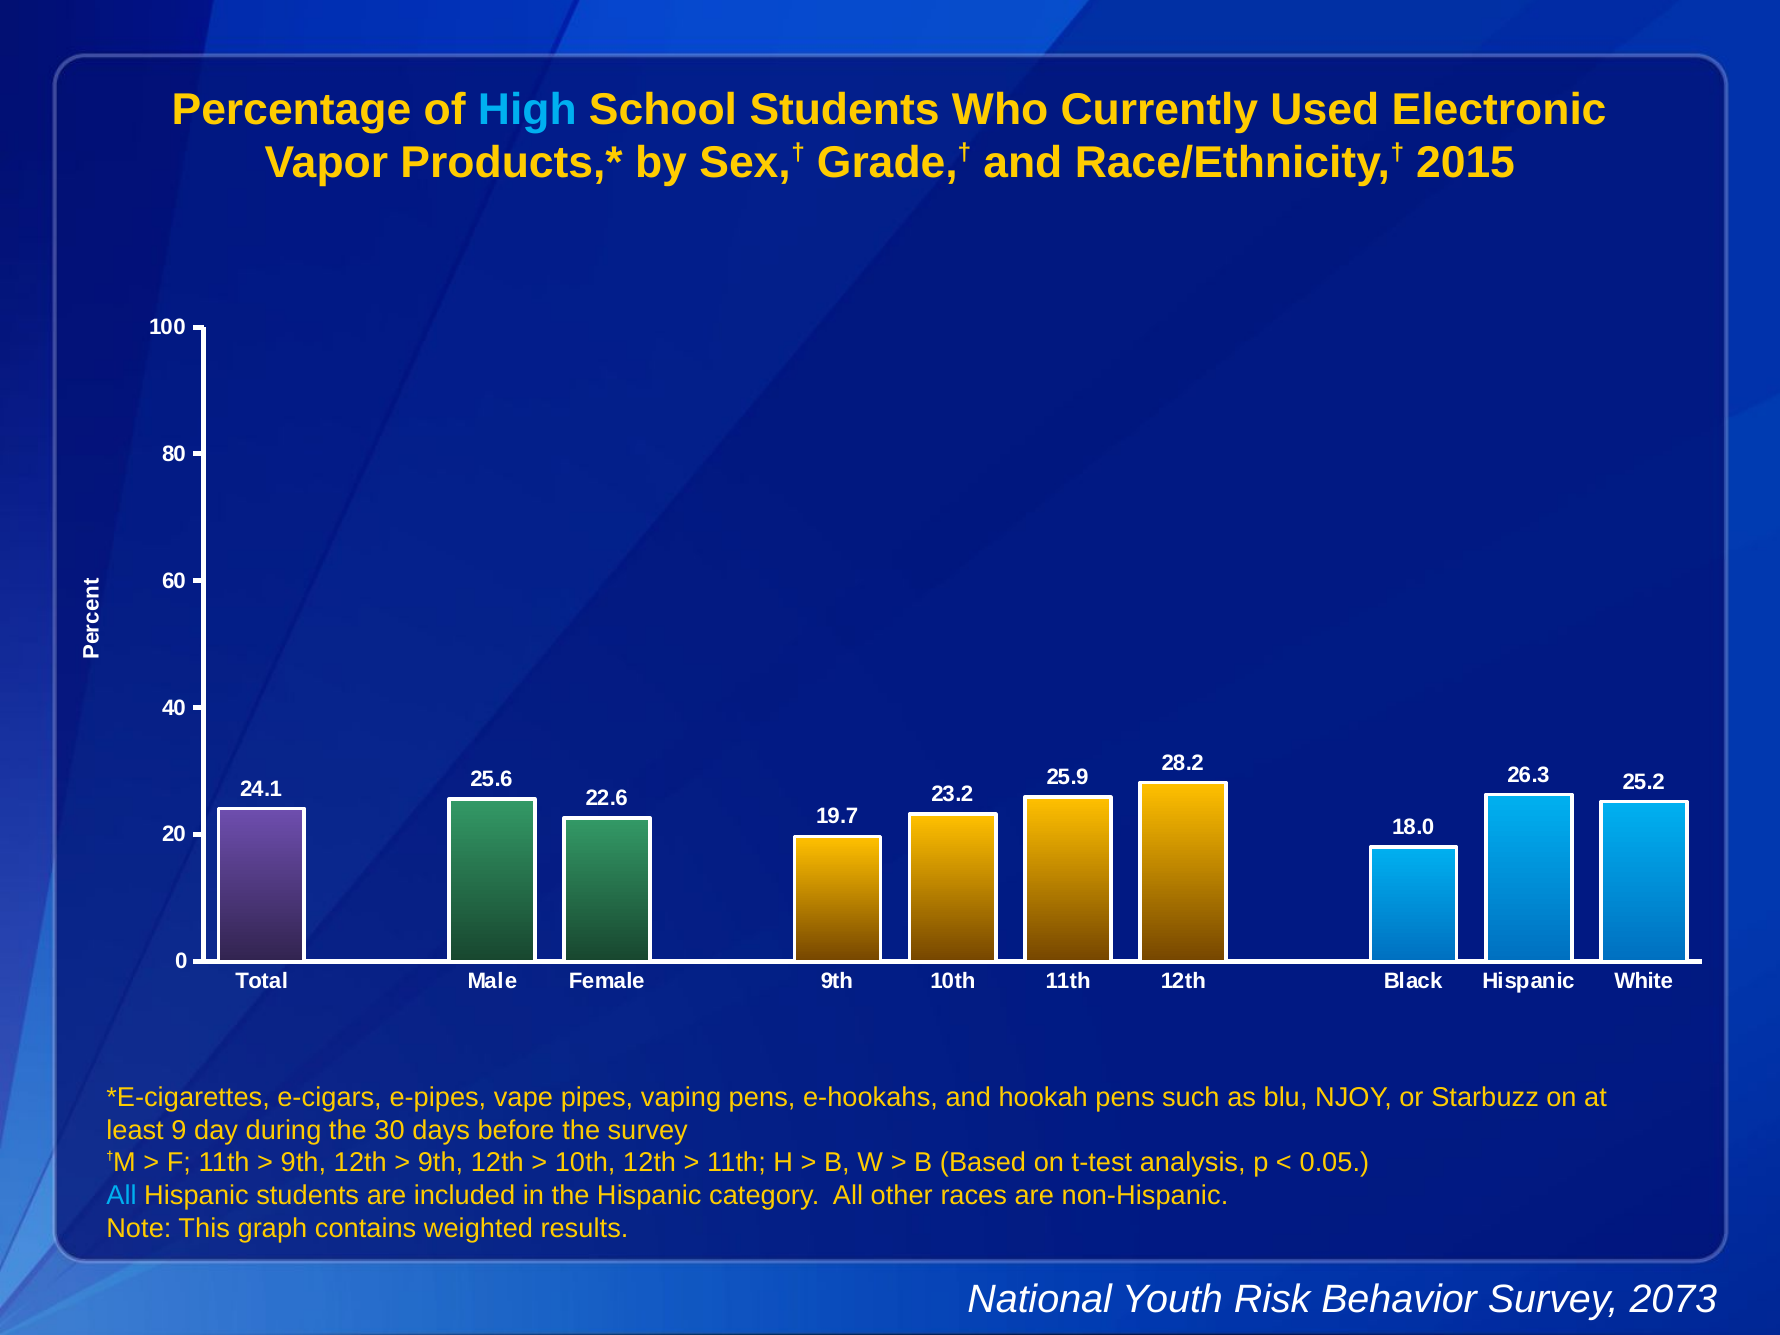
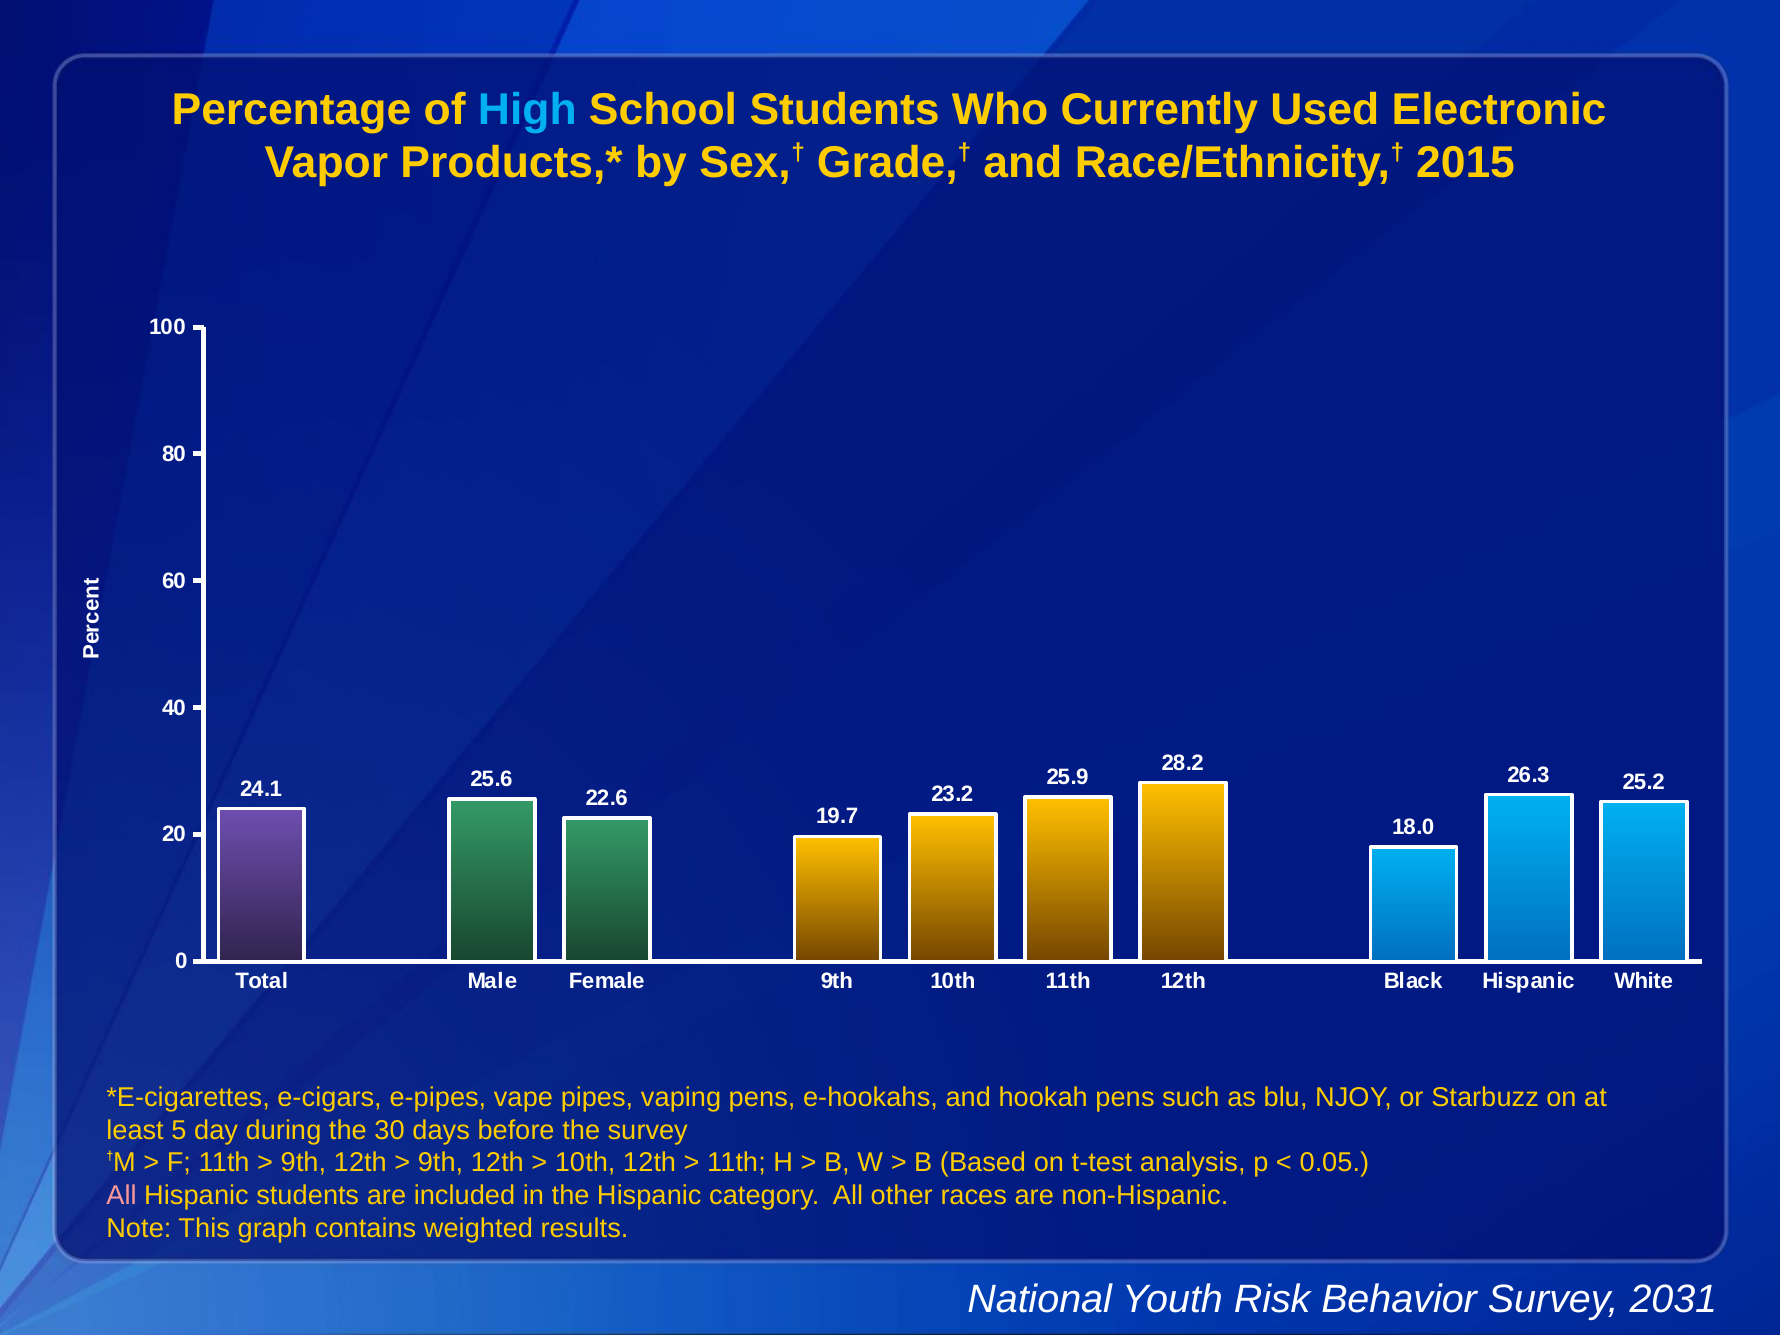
9: 9 -> 5 (179, 1130)
All colour: light blue -> pink (122, 1196)
2073: 2073 -> 2031 (1673, 1300)
